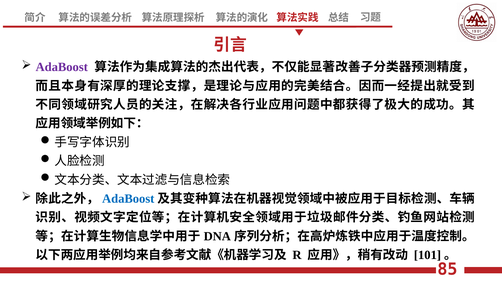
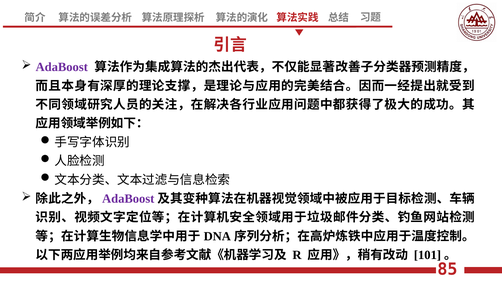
AdaBoost colour: blue -> purple (128, 199)
